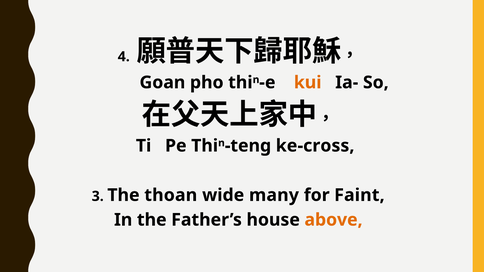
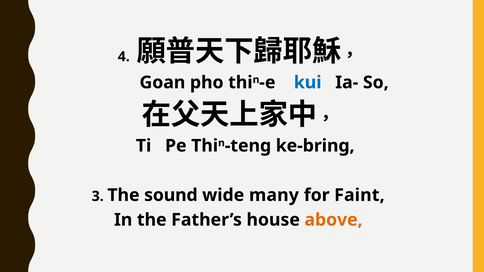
kui colour: orange -> blue (308, 83)
ke-cross: ke-cross -> ke-bring (315, 146)
thoan: thoan -> sound (171, 195)
